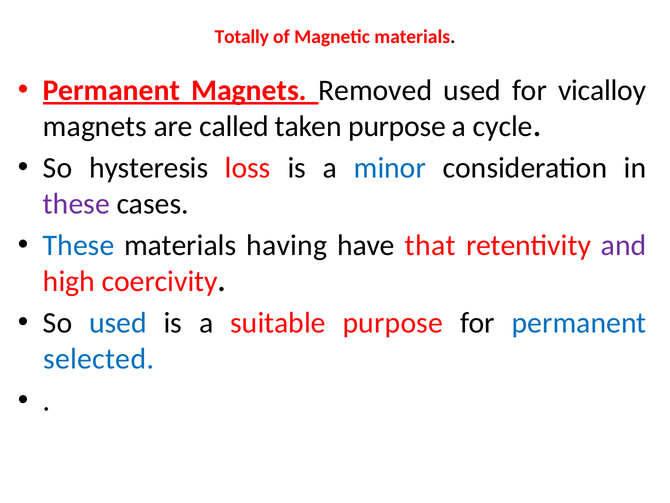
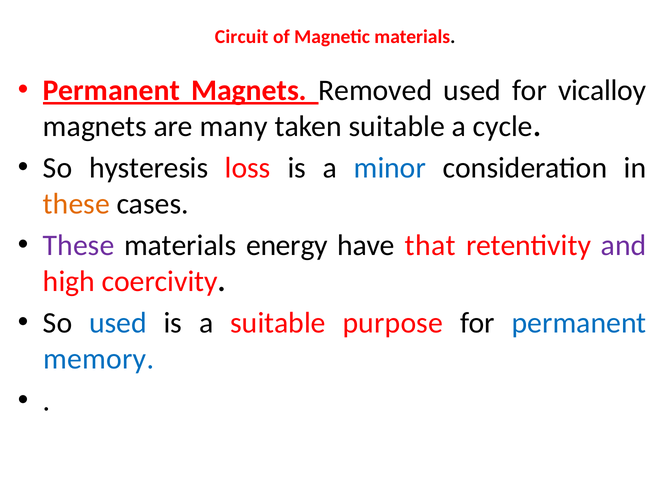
Totally: Totally -> Circuit (242, 37)
called: called -> many (234, 126)
taken purpose: purpose -> suitable (397, 126)
these colour: purple -> orange (76, 204)
These colour: blue -> purple (79, 245)
having: having -> energy (287, 245)
selected: selected -> memory (99, 359)
